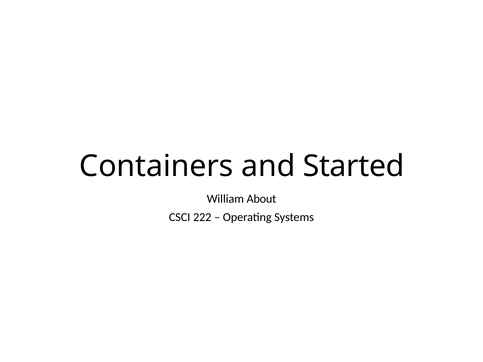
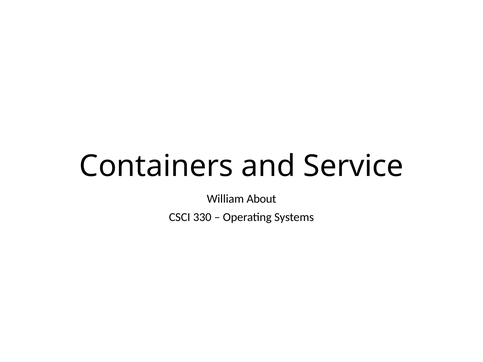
Started: Started -> Service (353, 166)
222: 222 -> 330 (202, 217)
